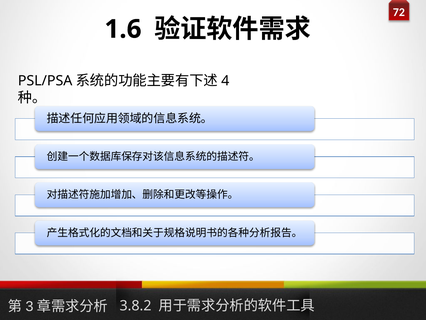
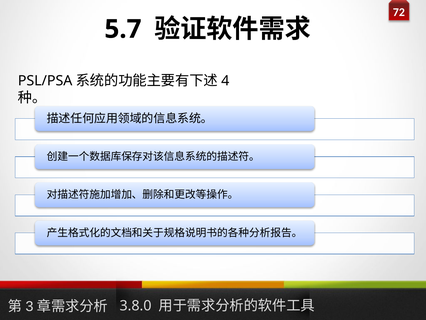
1.6: 1.6 -> 5.7 (123, 29)
3.8.2: 3.8.2 -> 3.8.0 (135, 305)
